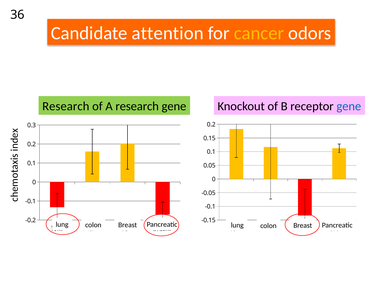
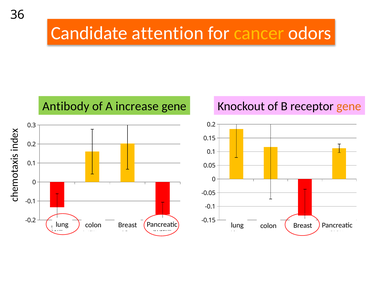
Research: Research -> Antibody (66, 106)
A research: research -> increase (137, 106)
gene colour: blue -> orange (349, 106)
